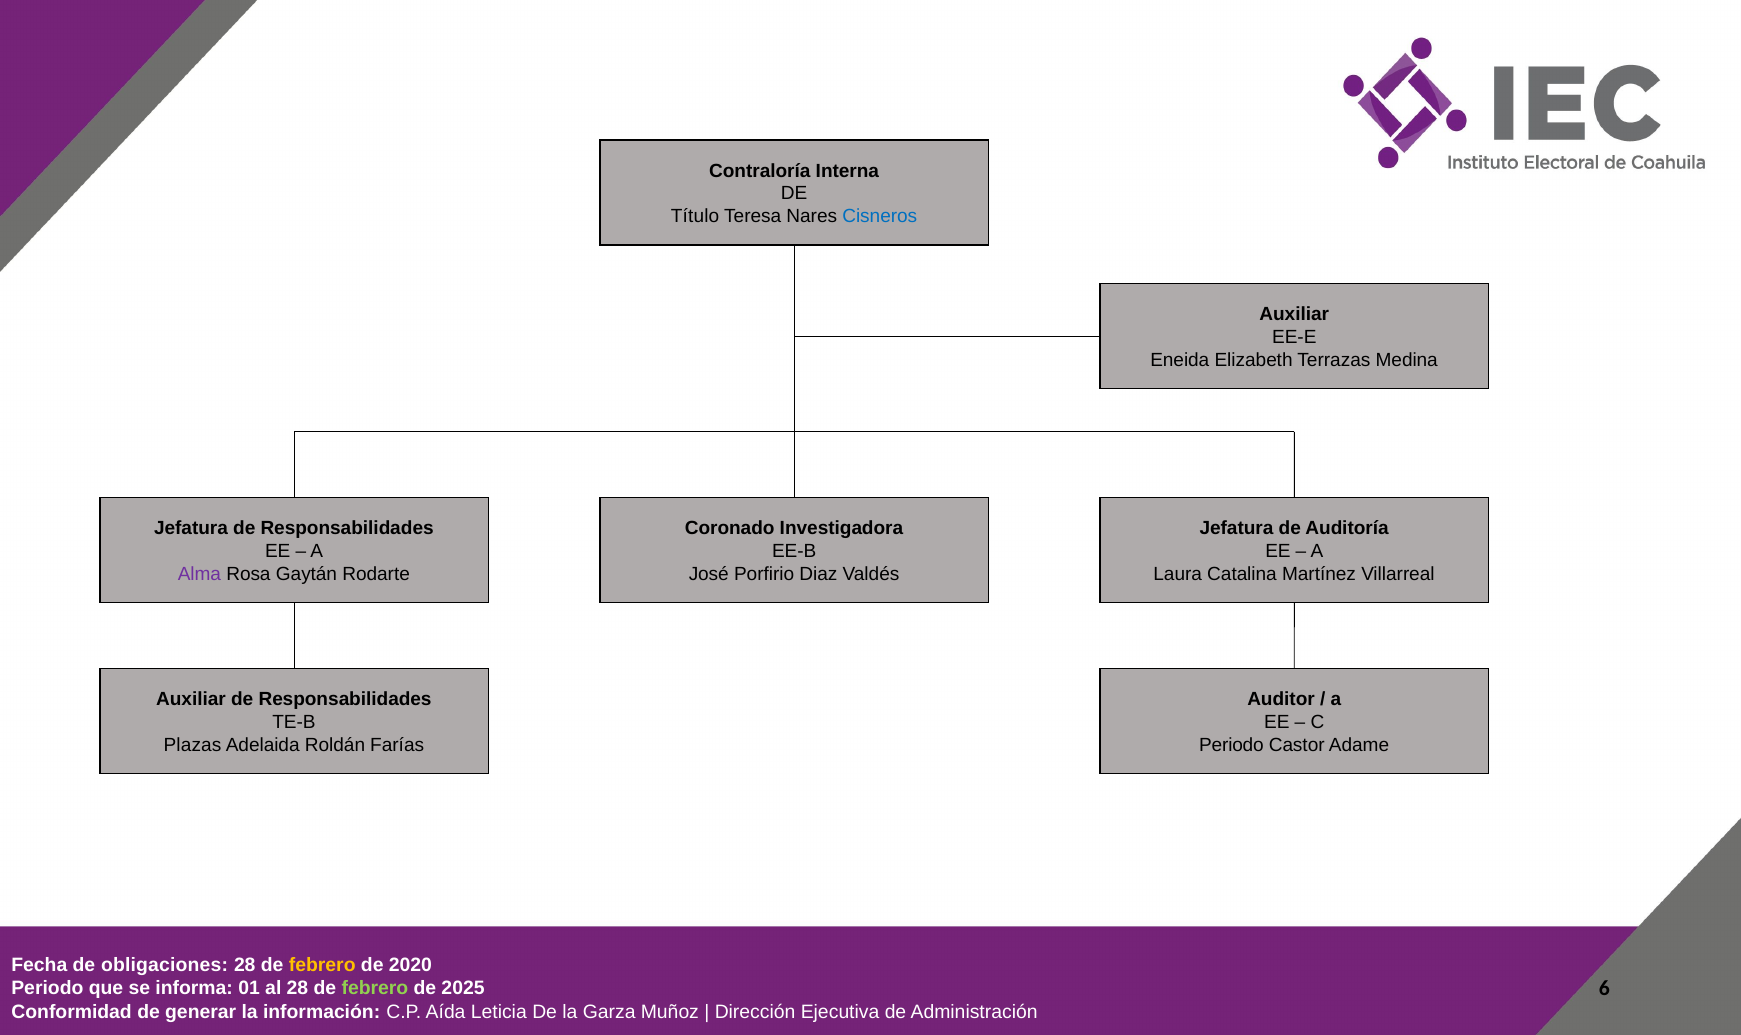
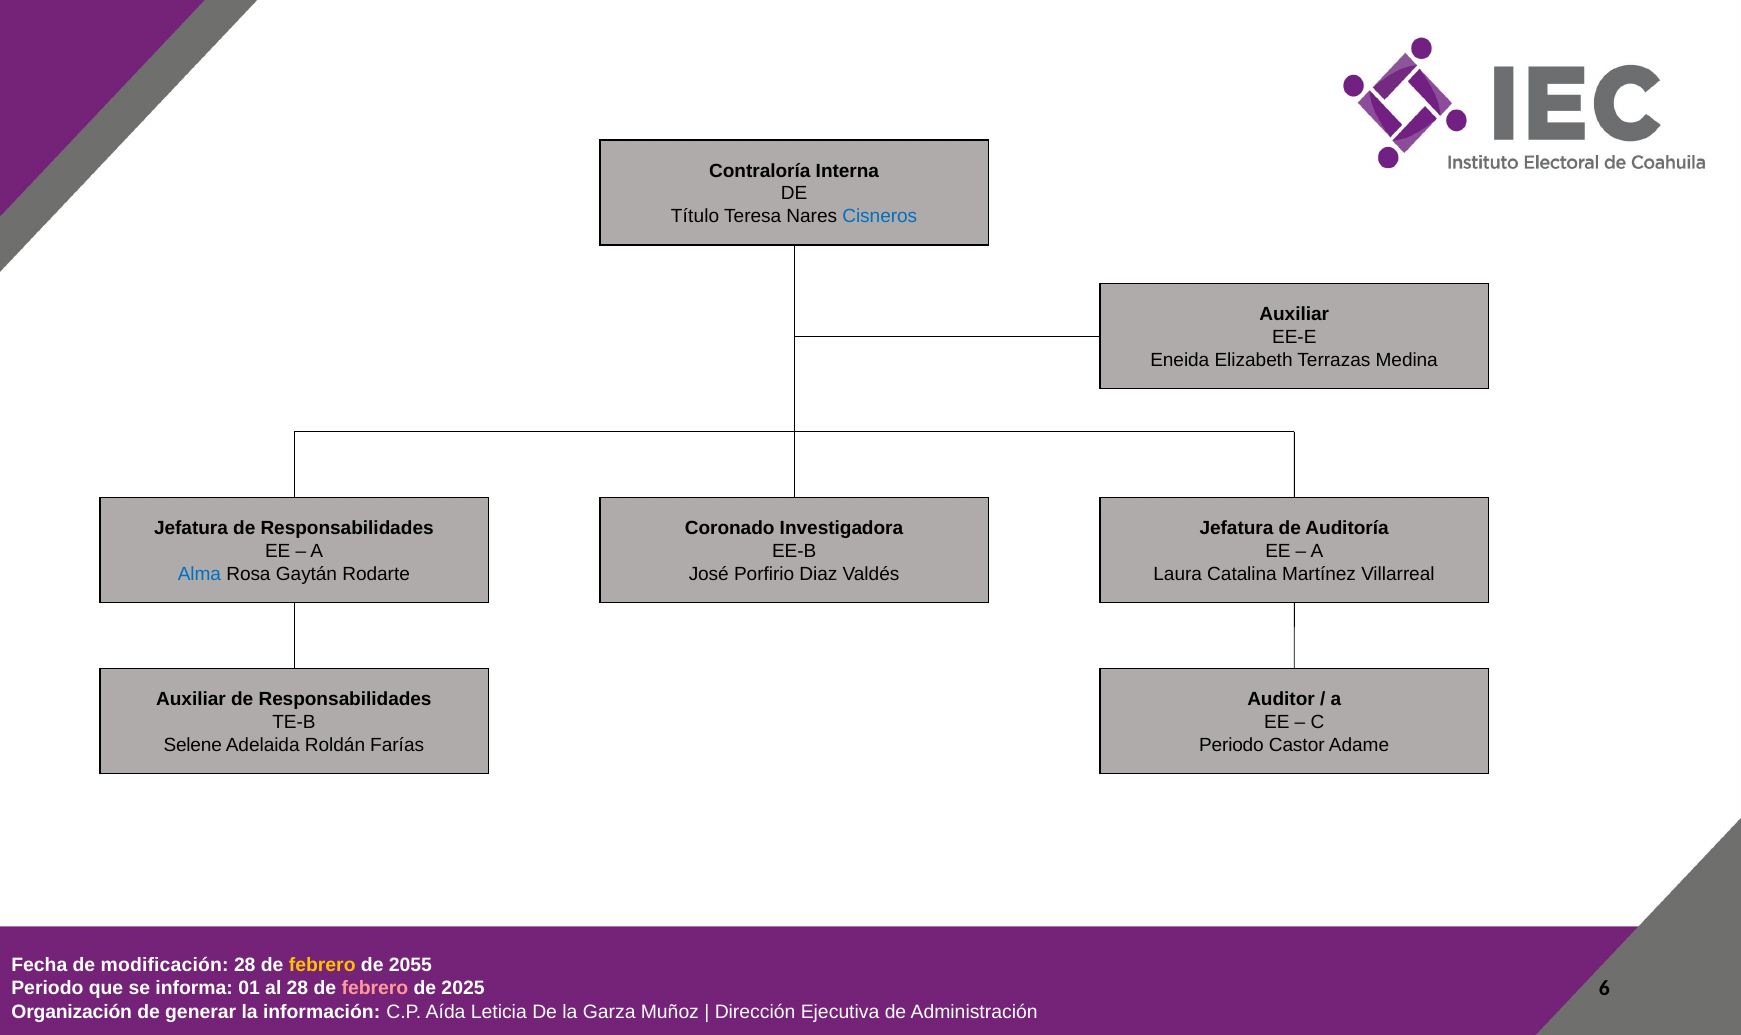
Alma colour: purple -> blue (199, 575)
Plazas: Plazas -> Selene (193, 745)
obligaciones: obligaciones -> modificación (165, 966)
2020: 2020 -> 2055 (410, 966)
febrero colour: light green -> pink (375, 989)
Conformidad: Conformidad -> Organización (72, 1012)
